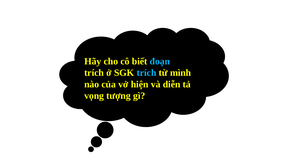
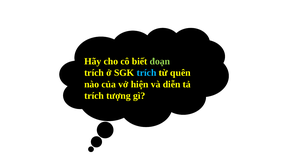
đoạn colour: light blue -> light green (160, 61)
mình: mình -> quên (180, 73)
vọng: vọng -> trích (94, 96)
